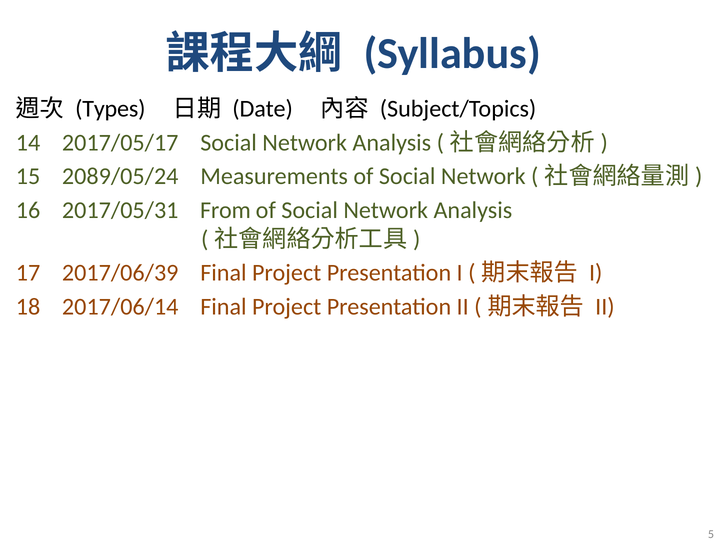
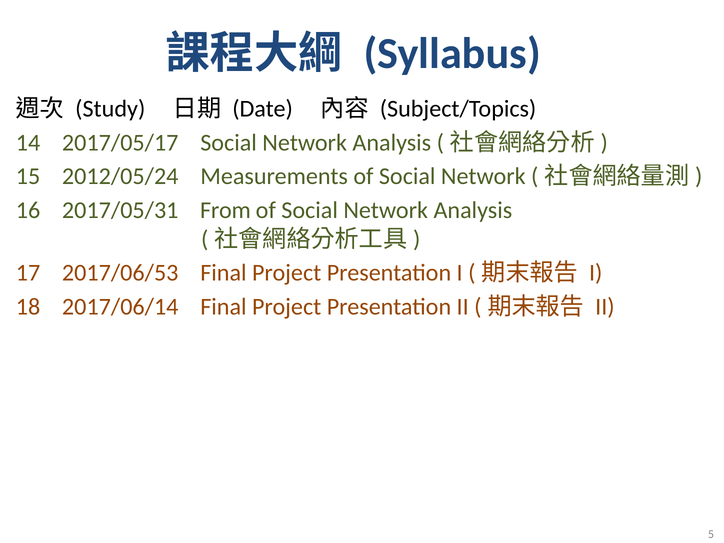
Types: Types -> Study (110, 109)
2089/05/24: 2089/05/24 -> 2012/05/24 (120, 176)
2017/06/39: 2017/06/39 -> 2017/06/53 (120, 273)
